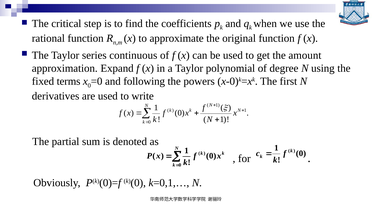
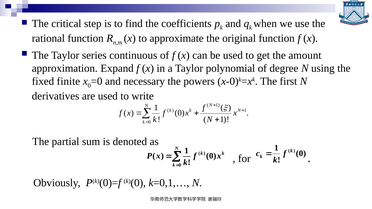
terms: terms -> finite (68, 81)
following: following -> necessary (144, 81)
